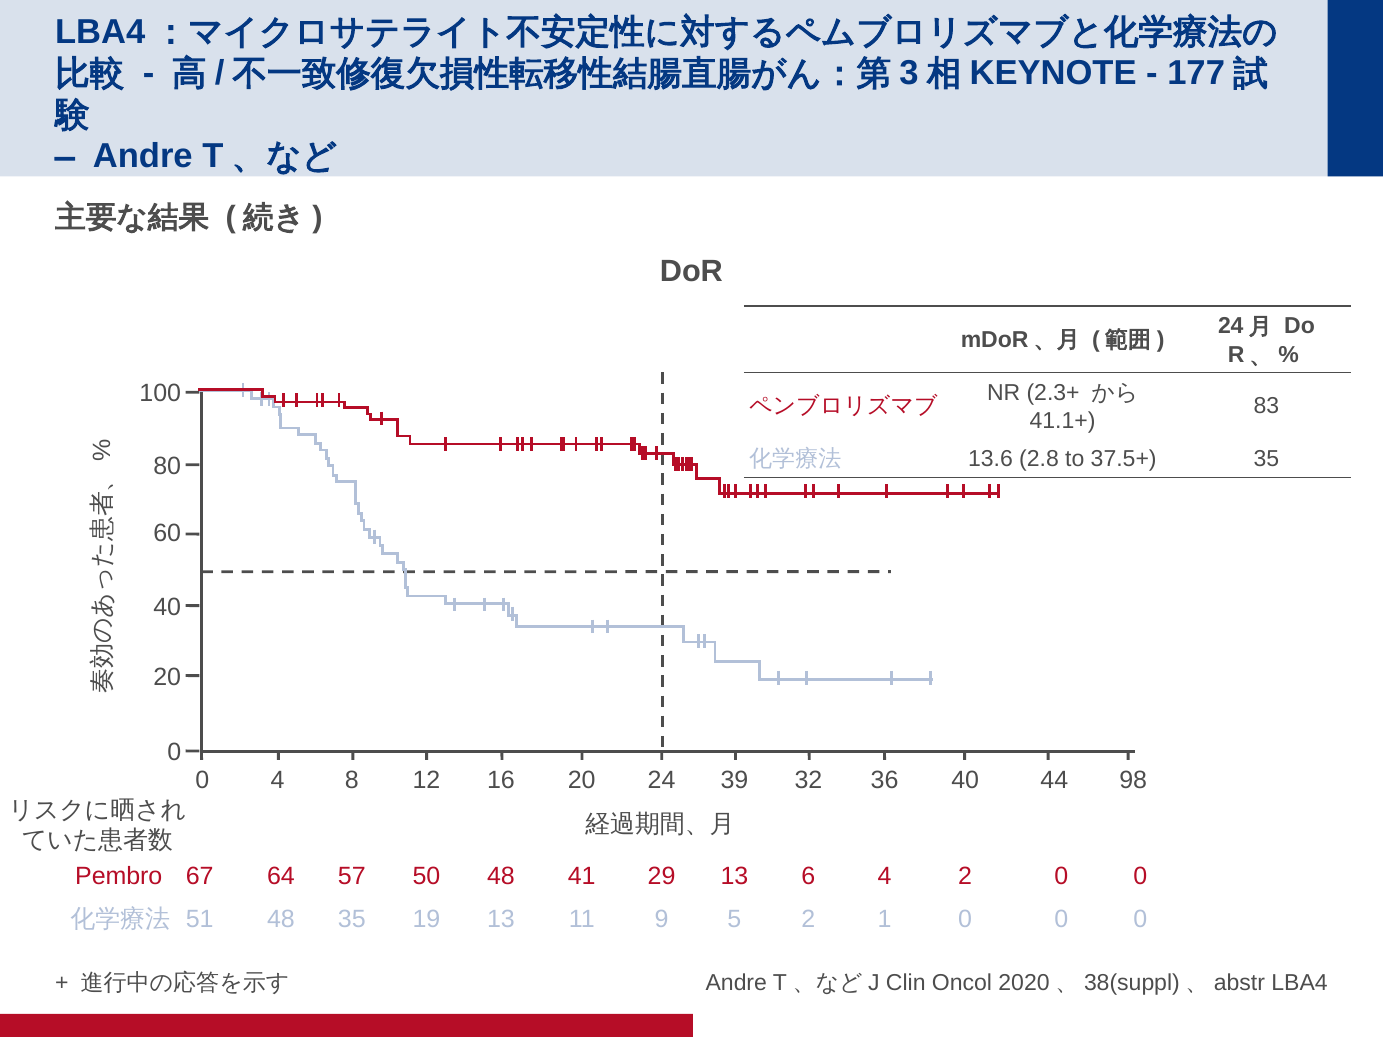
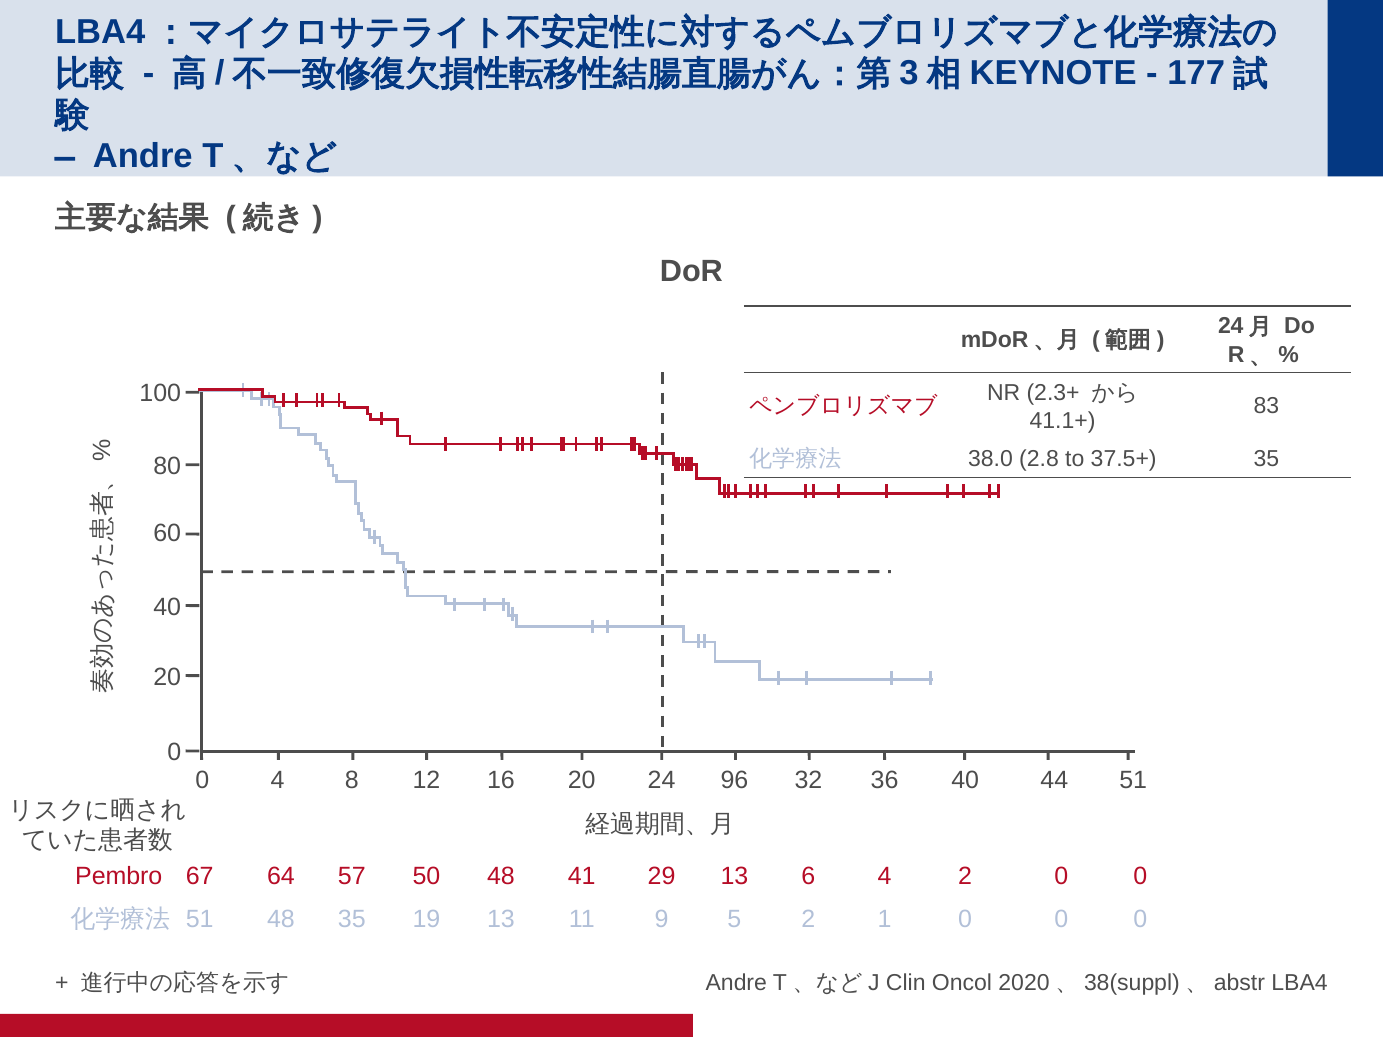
13.6: 13.6 -> 38.0 (991, 459)
39: 39 -> 96 (734, 781)
44 98: 98 -> 51 (1133, 781)
